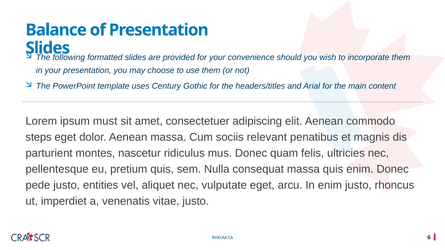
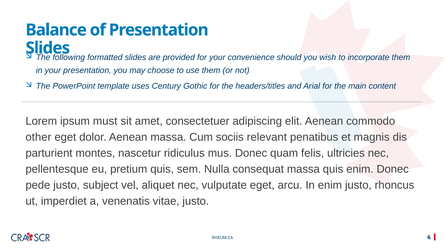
steps: steps -> other (38, 137)
entities: entities -> subject (101, 185)
